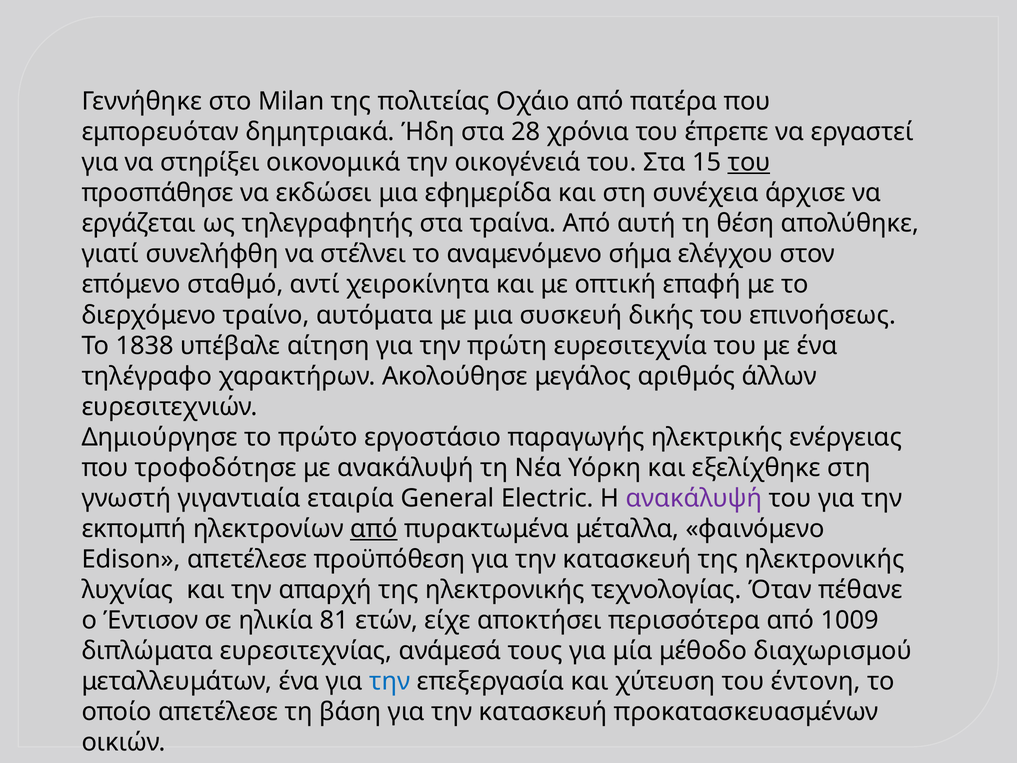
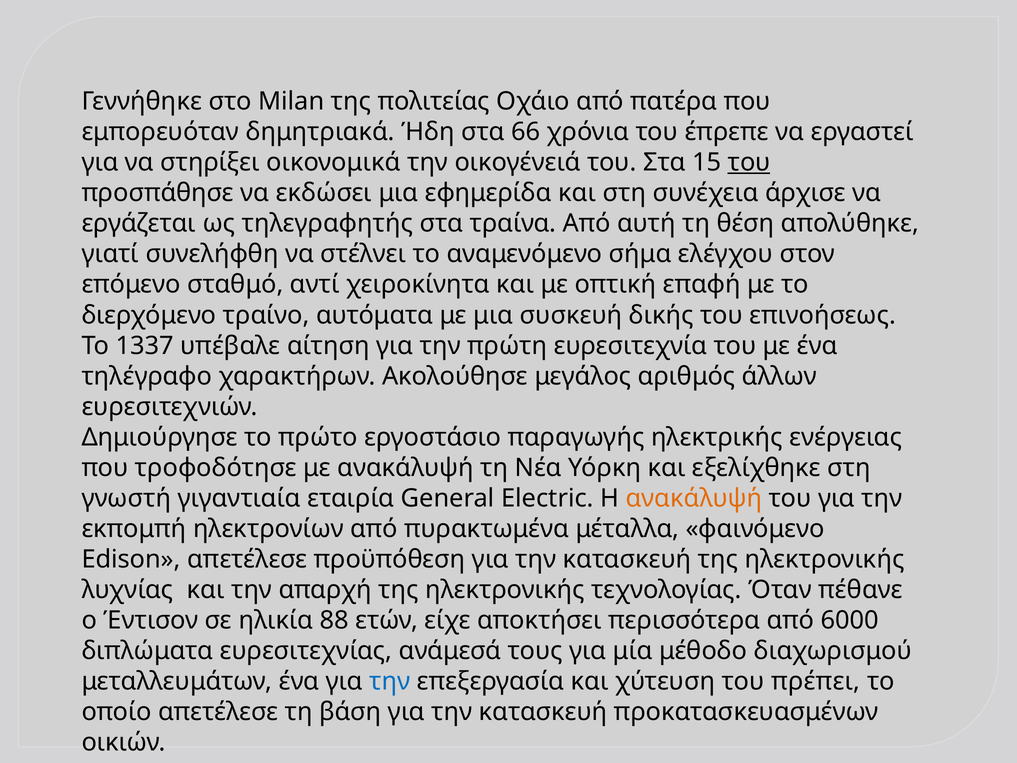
28: 28 -> 66 (526, 132)
1838: 1838 -> 1337 (145, 346)
ανακάλυψή colour: purple -> orange (694, 498)
από underline: present -> none (374, 529)
81: 81 -> 88 (334, 620)
1009: 1009 -> 6000 (850, 620)
έντονη: έντονη -> πρέπει (816, 681)
